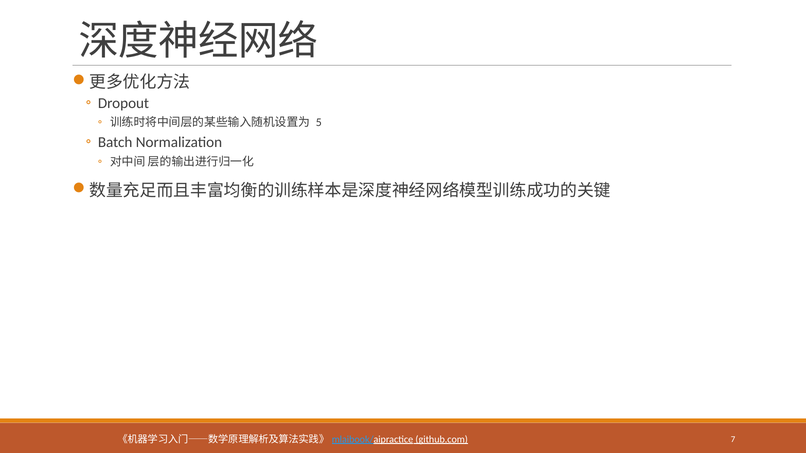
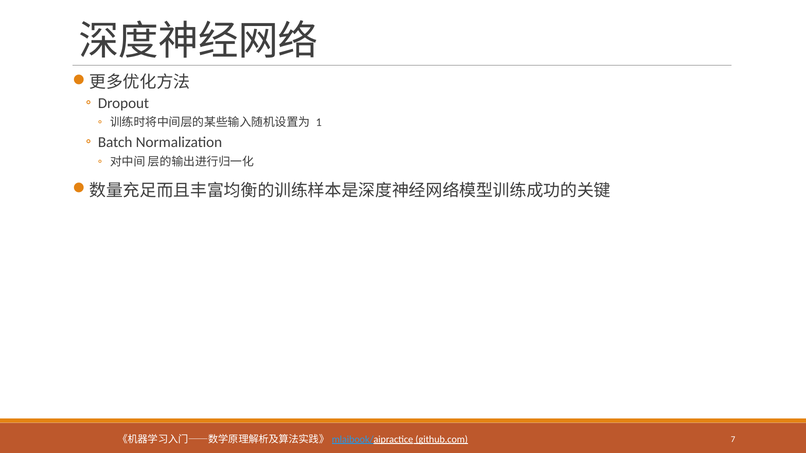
5: 5 -> 1 (319, 123)
